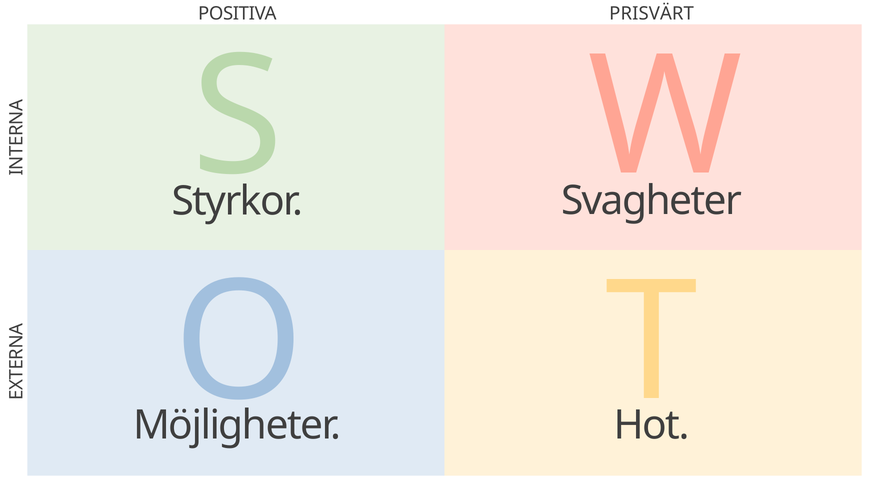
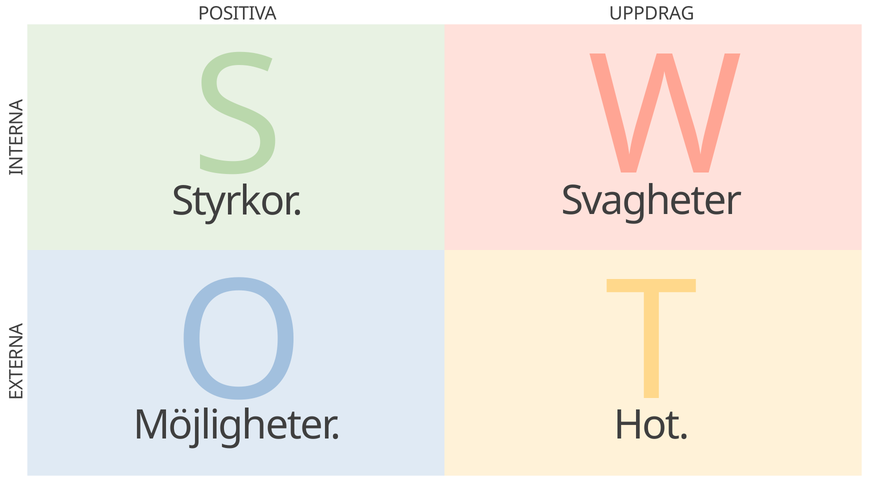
PRISVÄRT: PRISVÄRT -> UPPDRAG (652, 13)
